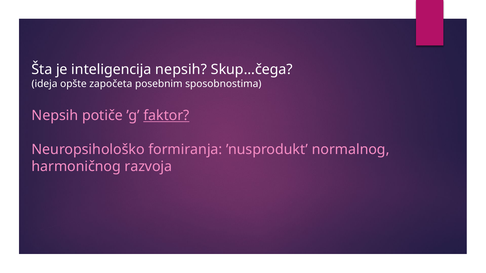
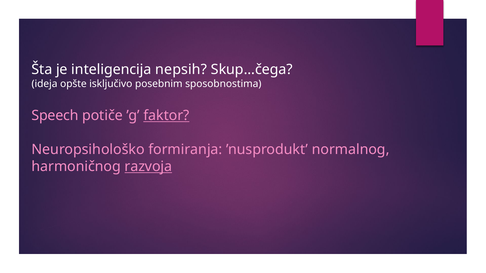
započeta: započeta -> isključivo (111, 84)
Nepsih: Nepsih -> Speech (55, 116)
razvoja underline: none -> present (148, 167)
